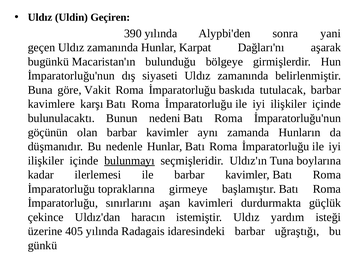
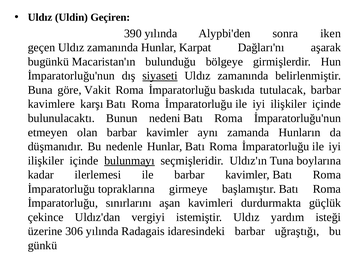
yani: yani -> iken (331, 33)
siyaseti underline: none -> present (160, 76)
göçünün: göçünün -> etmeyen (48, 132)
haracın: haracın -> vergiyi (148, 217)
405: 405 -> 306 (74, 231)
